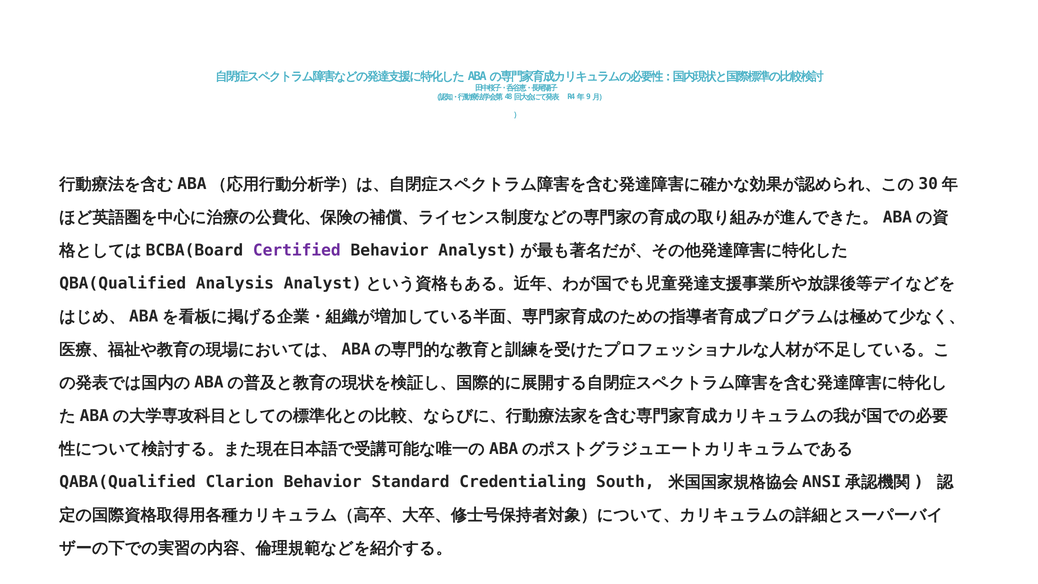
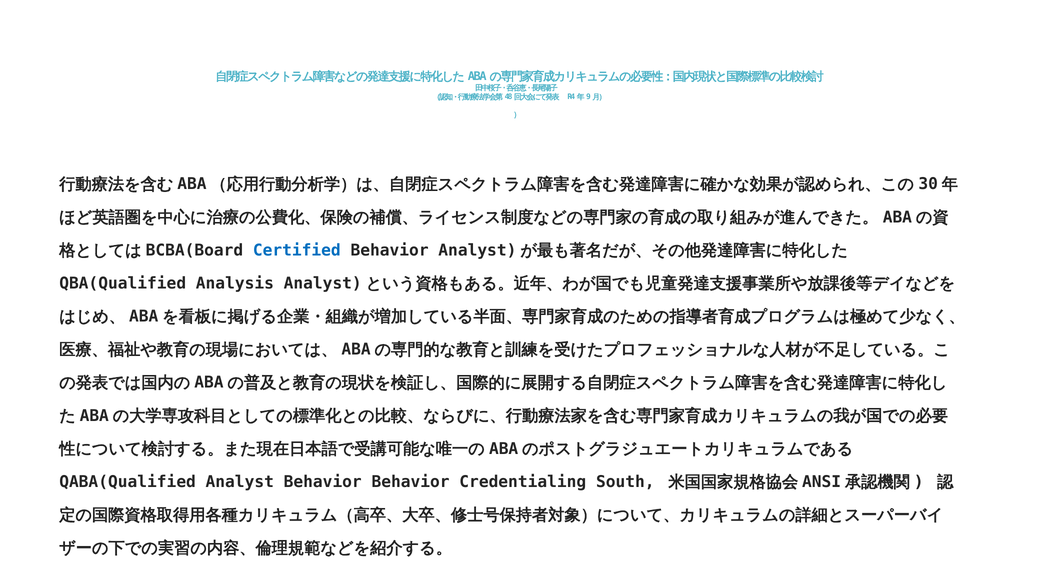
Certified colour: purple -> blue (297, 250)
Clarion: Clarion -> Analyst (240, 482)
Behavior Standard: Standard -> Behavior (411, 482)
